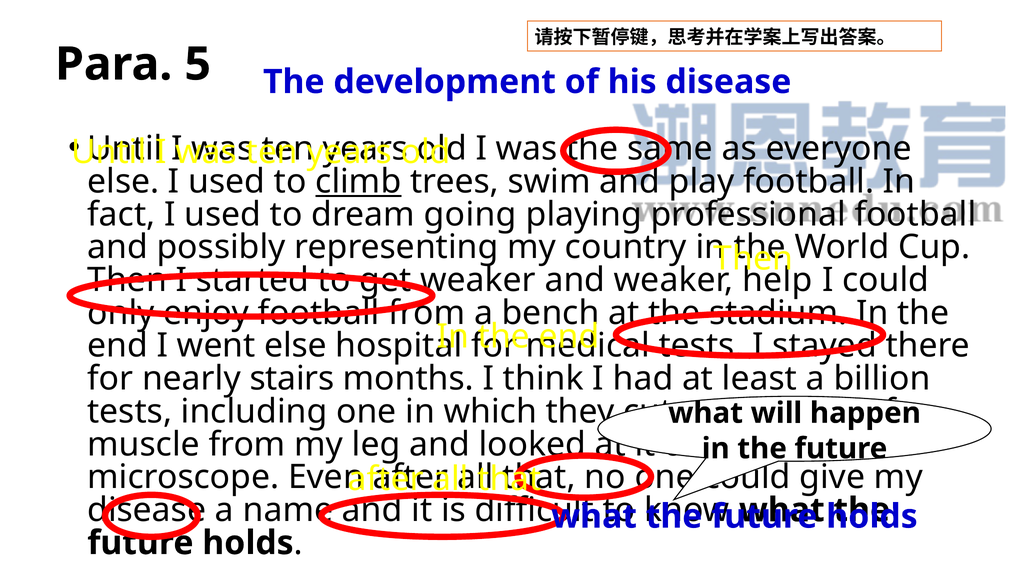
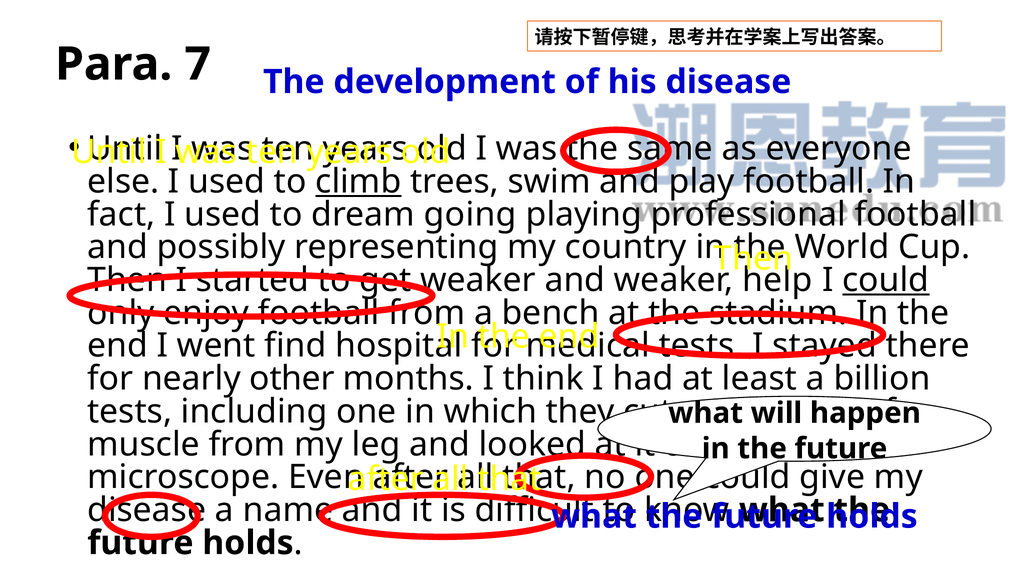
5: 5 -> 7 (198, 64)
could underline: none -> present (886, 280)
went else: else -> find (295, 346)
stairs: stairs -> other (292, 379)
